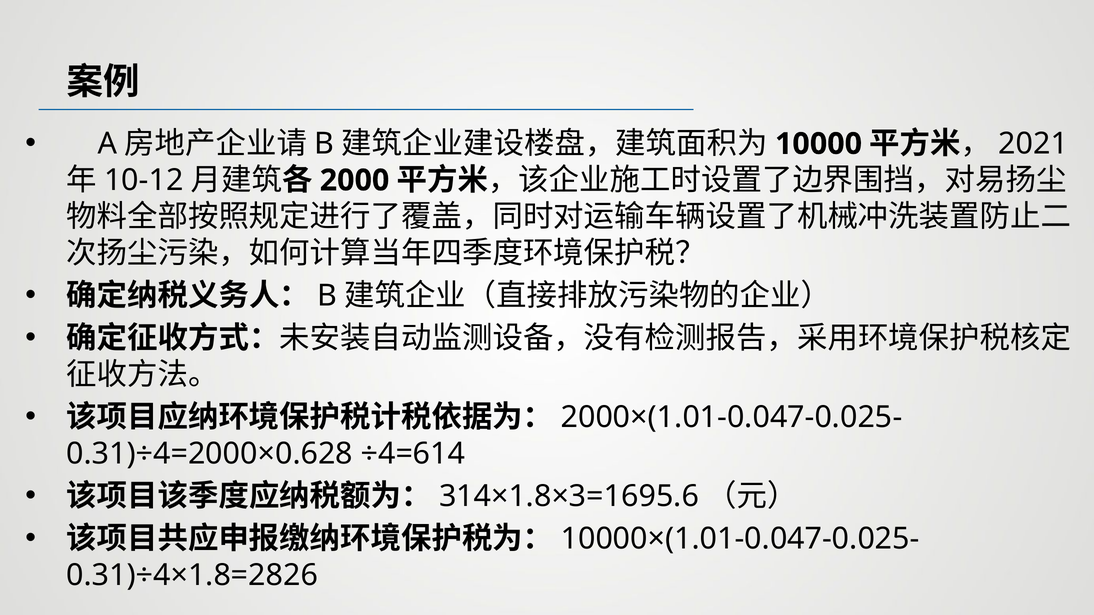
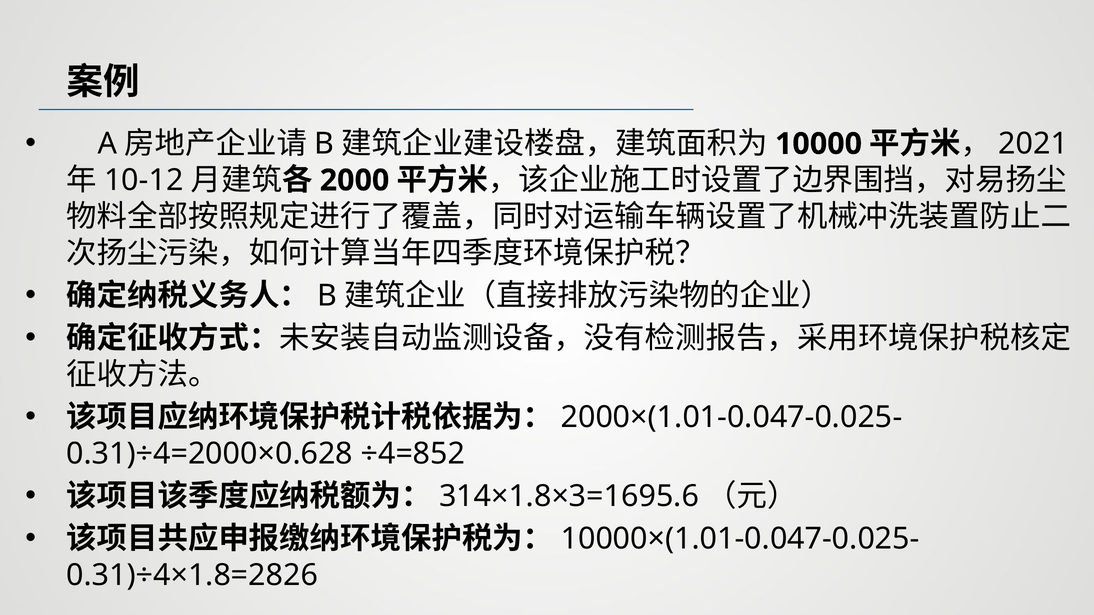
÷4=614: ÷4=614 -> ÷4=852 (413, 454)
